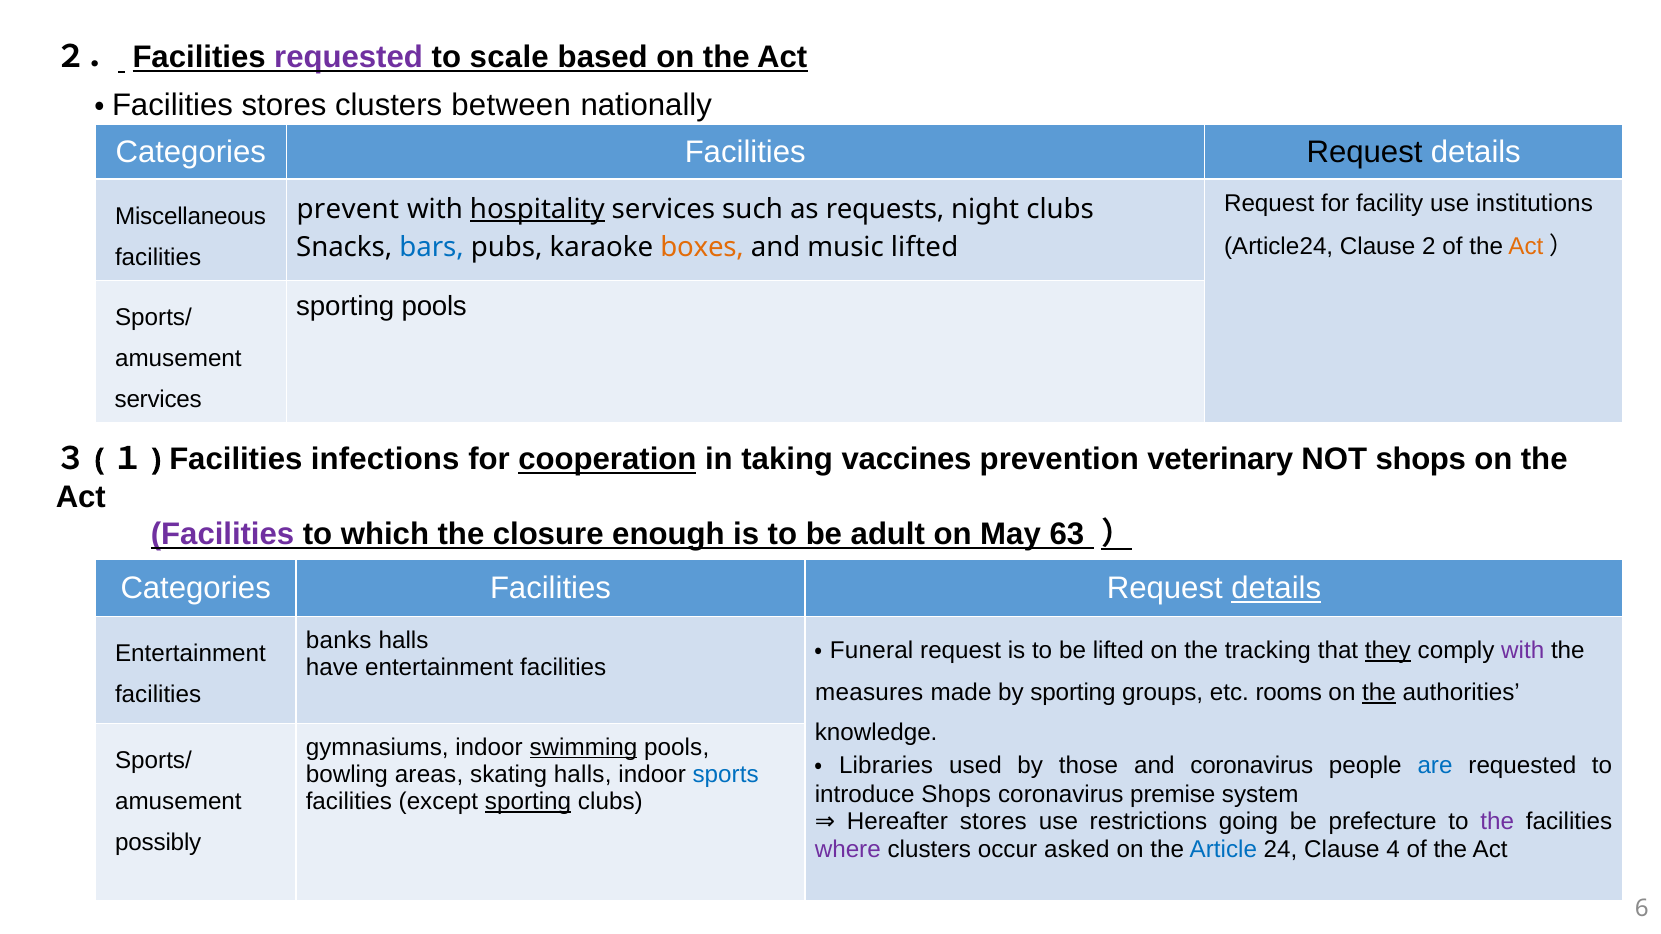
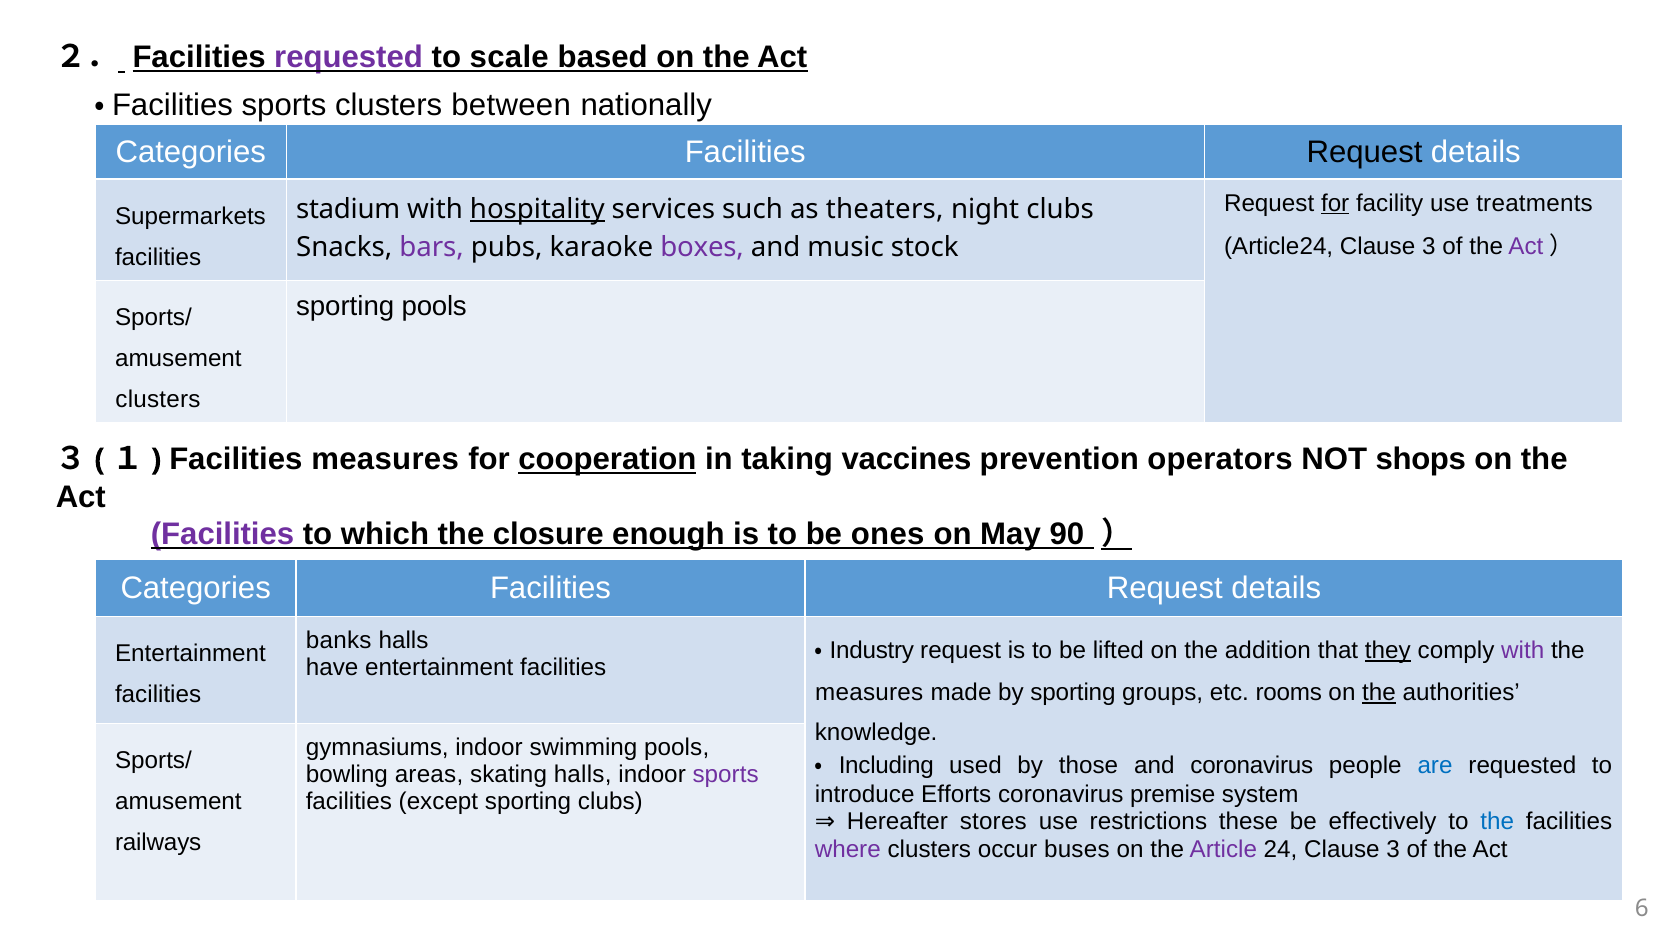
stores: stores -> sports (284, 106)
for underline: none -> present (1335, 203)
institutions: institutions -> treatments (1535, 203)
prevent: prevent -> stadium (348, 209)
requests: requests -> theaters (885, 209)
Miscellaneous: Miscellaneous -> Supermarkets (190, 217)
Article24 Clause 2: 2 -> 3 (1429, 247)
Act colour: orange -> purple (1526, 247)
bars colour: blue -> purple (432, 247)
boxes colour: orange -> purple (702, 247)
music lifted: lifted -> stock (925, 247)
services: services -> clusters (158, 400)
Facilities infections: infections -> measures (385, 460)
veterinary: veterinary -> operators (1220, 460)
adult: adult -> ones (888, 534)
63: 63 -> 90 (1067, 534)
details underline: present -> none (1276, 588)
Funeral: Funeral -> Industry (872, 651)
tracking: tracking -> addition (1268, 651)
swimming underline: present -> none (583, 748)
Libraries: Libraries -> Including (886, 766)
sports colour: blue -> purple (726, 775)
introduce Shops: Shops -> Efforts (956, 795)
sporting underline: present -> none (528, 802)
going: going -> these (1249, 822)
prefecture: prefecture -> effectively (1383, 822)
the colour: purple -> blue (1497, 822)
possibly: possibly -> railways (158, 843)
asked: asked -> buses (1077, 849)
Article colour: blue -> purple (1223, 849)
24 Clause 4: 4 -> 3 (1393, 849)
